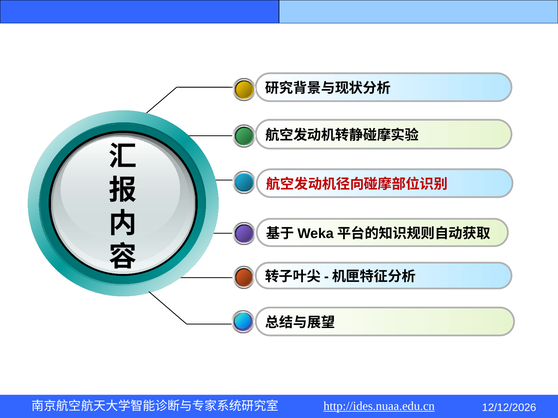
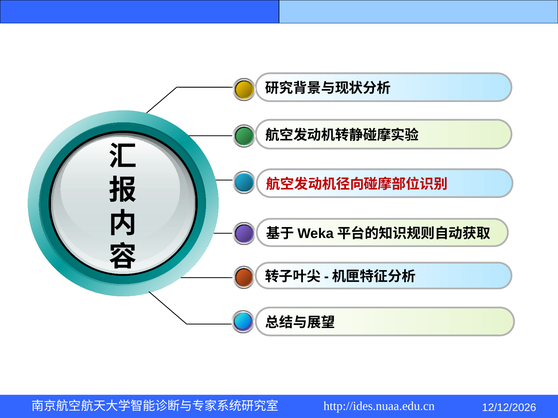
http://ides.nuaa.edu.cn underline: present -> none (379, 407)
